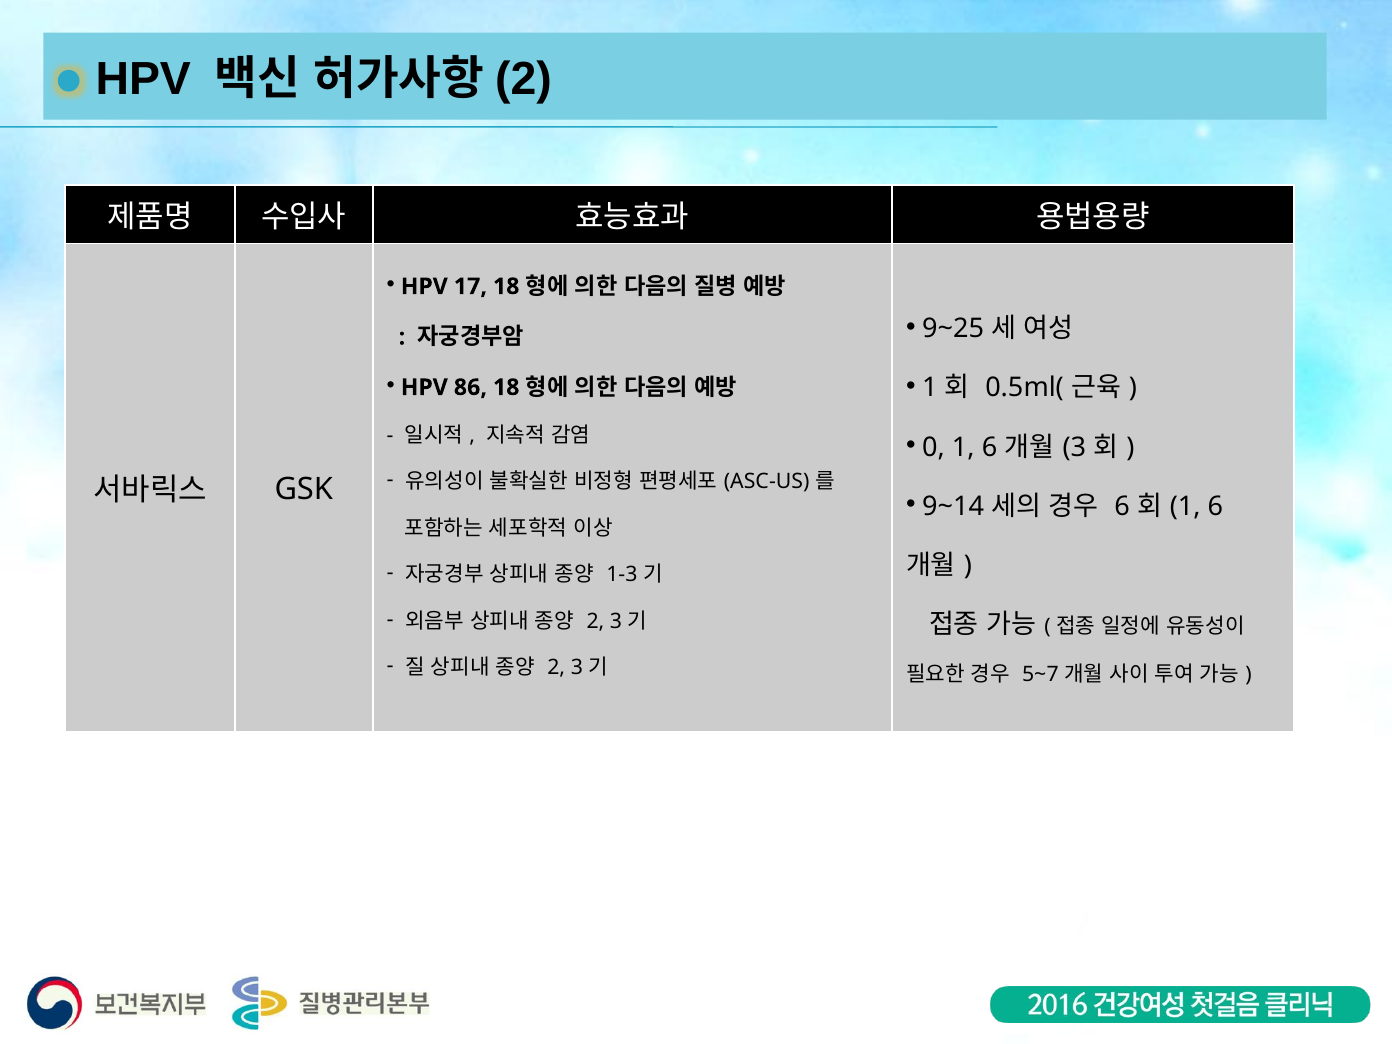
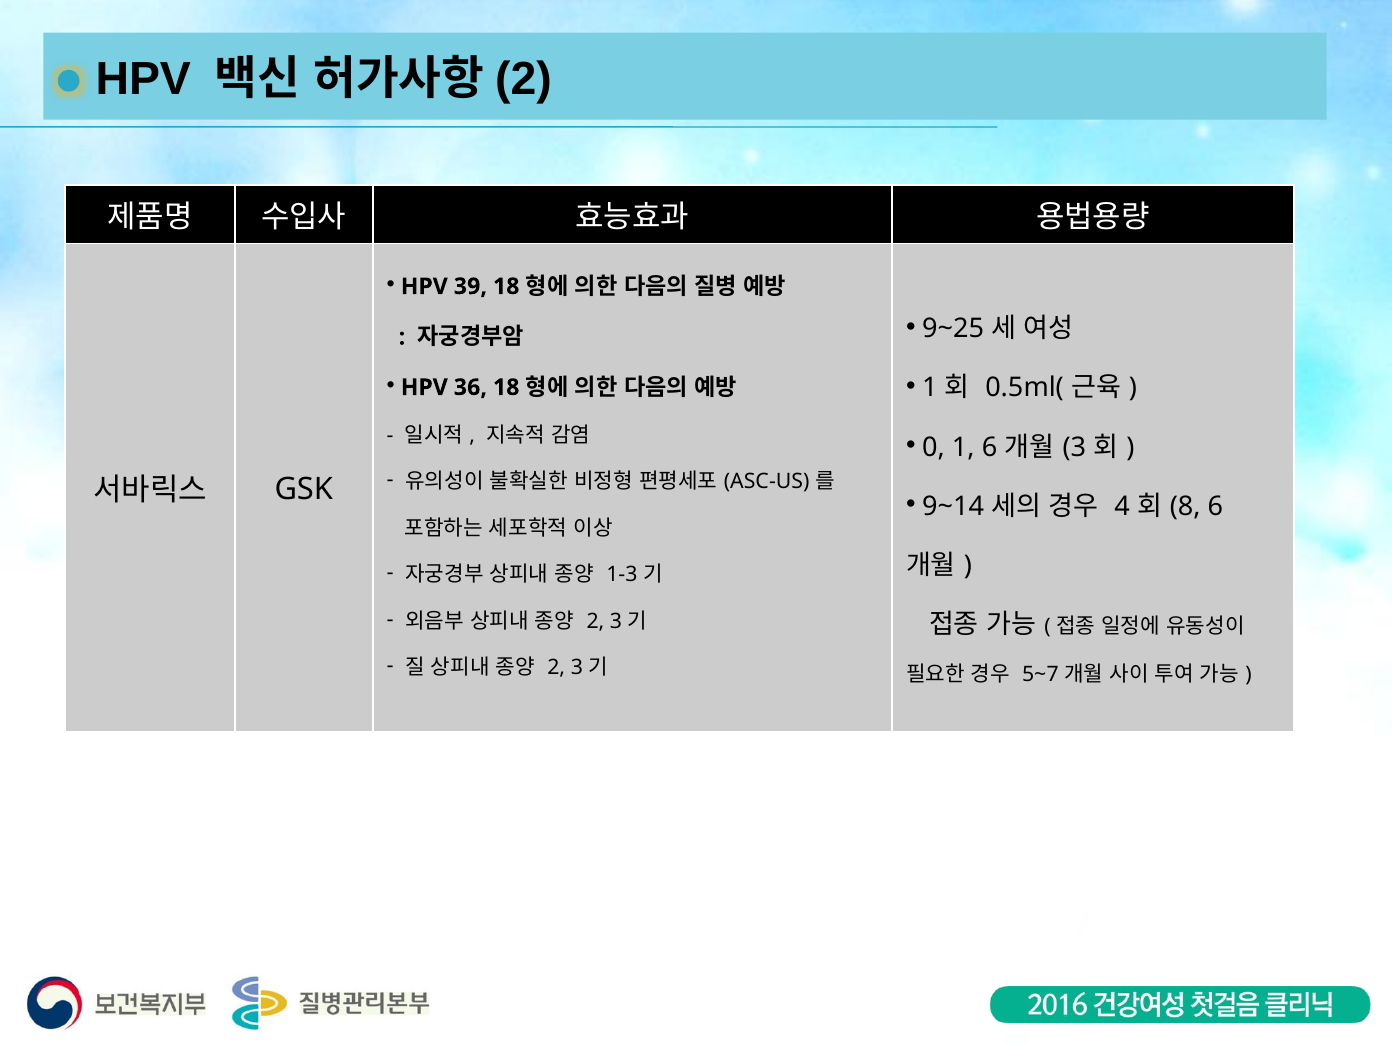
17: 17 -> 39 (470, 286)
86: 86 -> 36 (470, 387)
6: 6 -> 4 (1122, 506)
1: 1 -> 8 (1185, 506)
